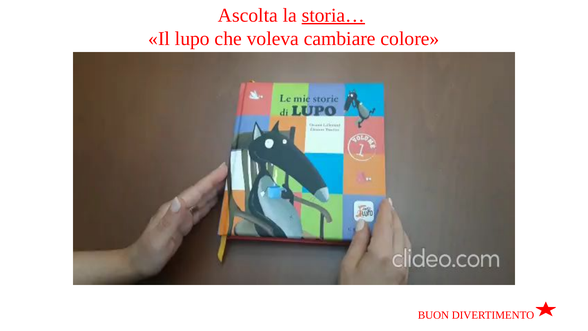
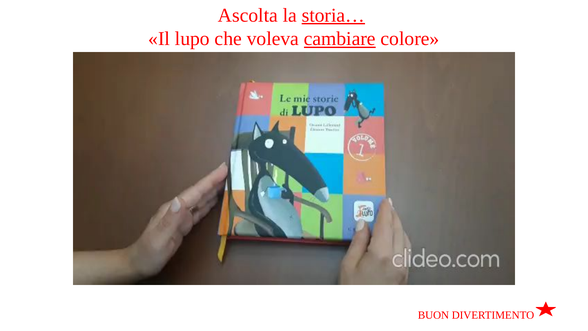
cambiare underline: none -> present (340, 39)
